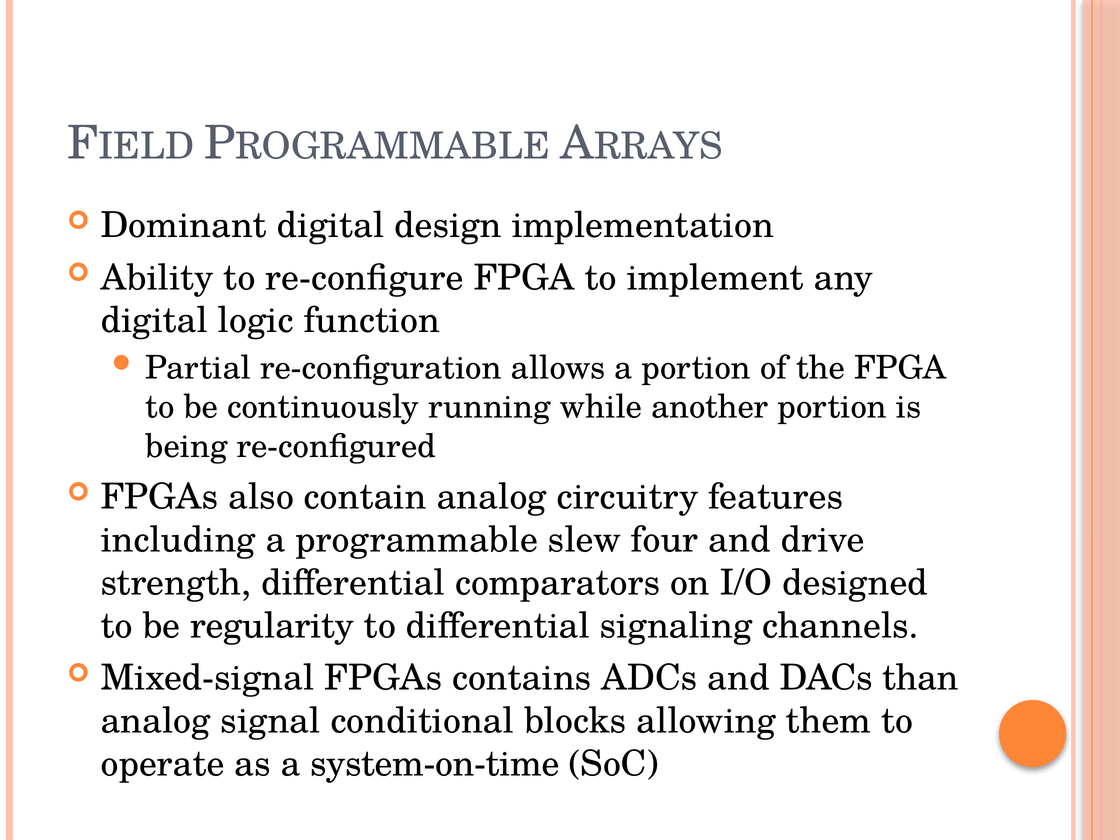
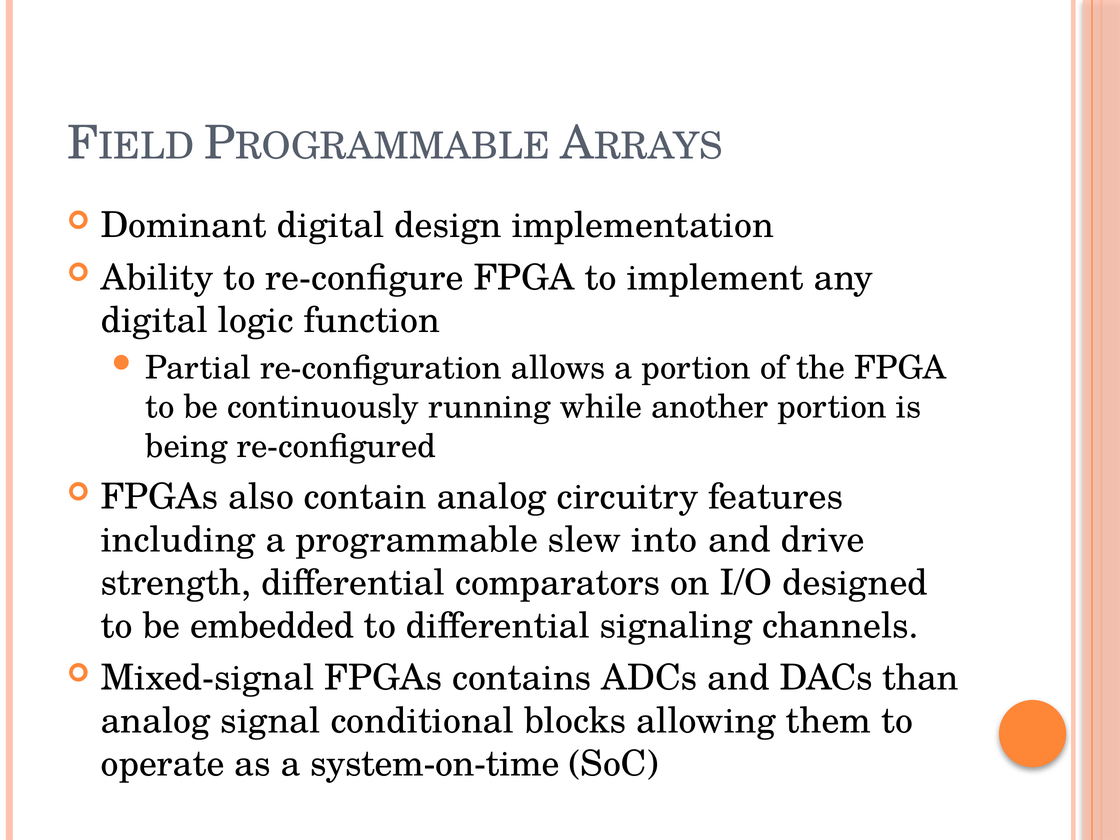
four: four -> into (664, 540)
regularity: regularity -> embedded (272, 626)
